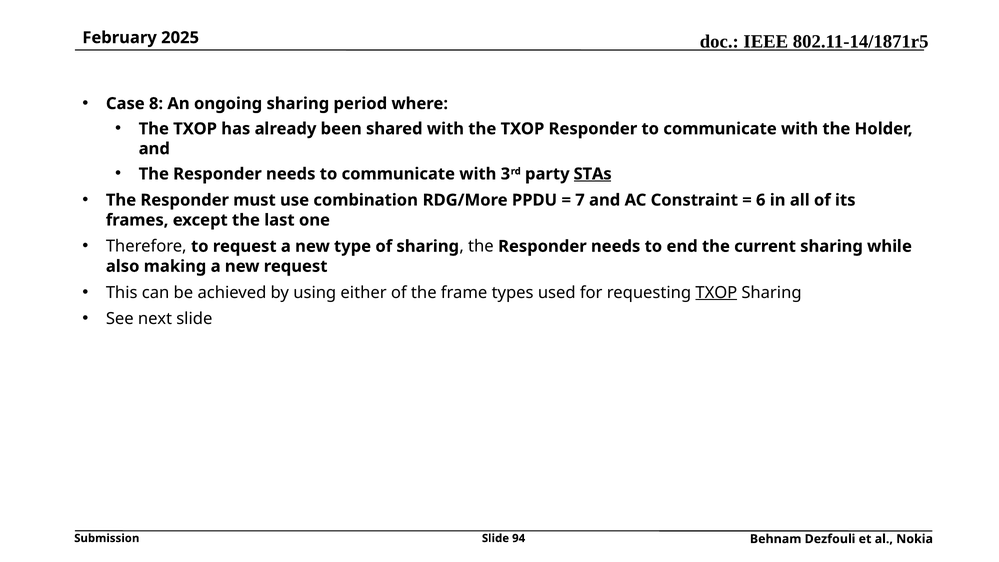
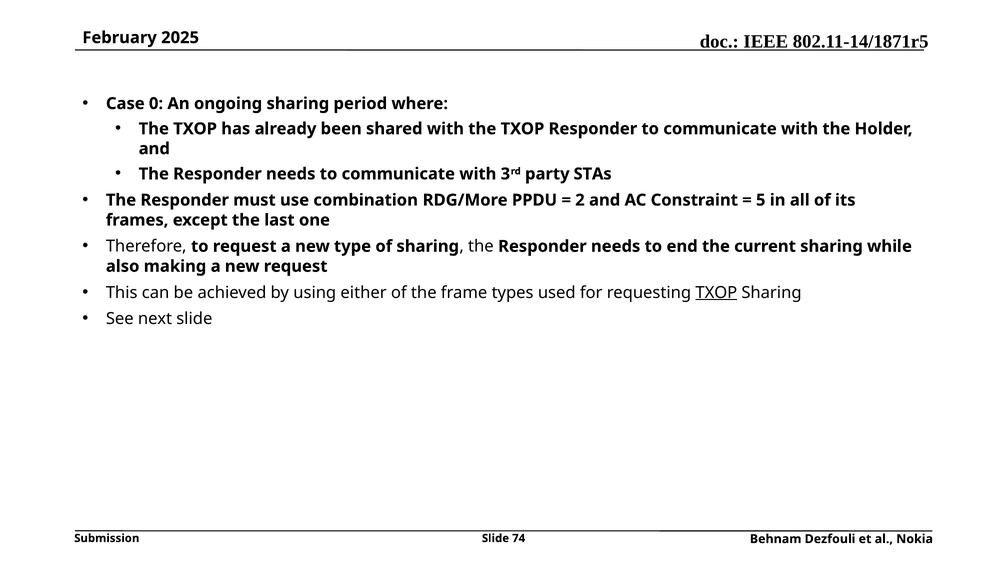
8: 8 -> 0 (156, 104)
STAs underline: present -> none (593, 174)
7: 7 -> 2 (580, 200)
6: 6 -> 5 (761, 200)
94: 94 -> 74 (519, 538)
